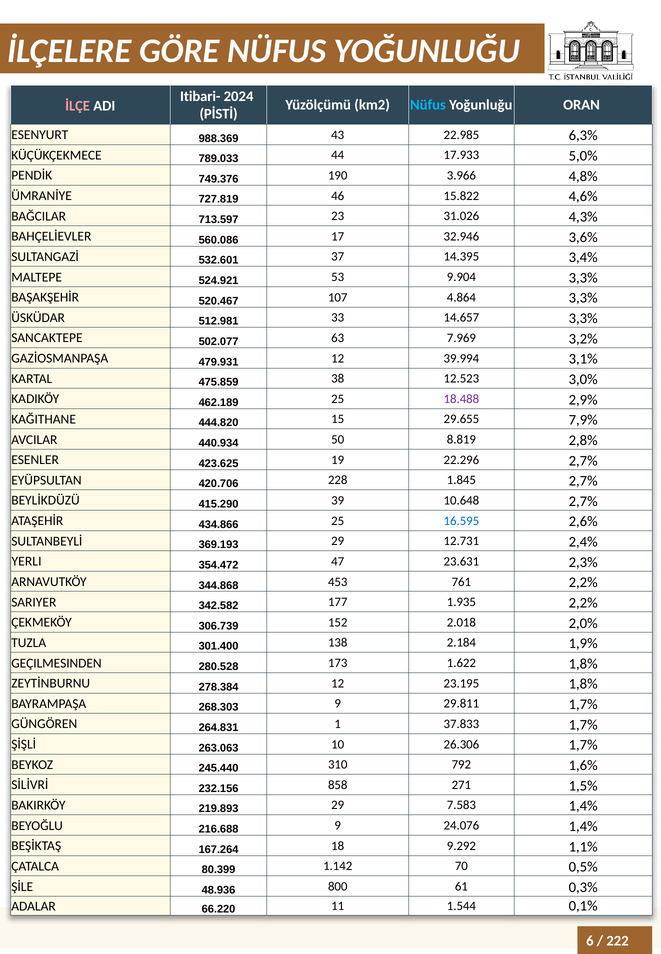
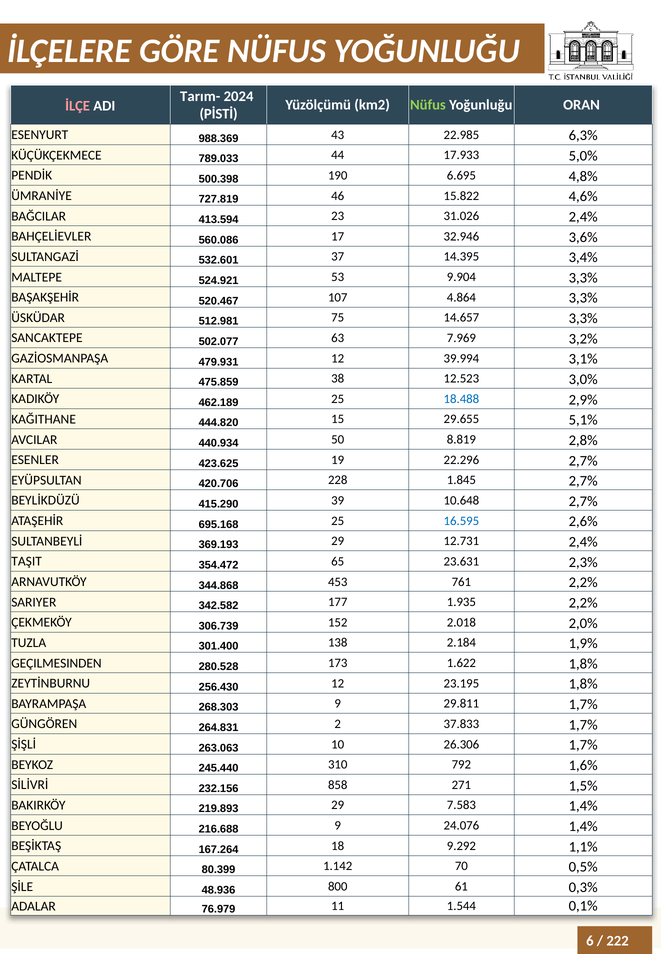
Itibari-: Itibari- -> Tarım- (200, 96)
Nüfus colour: light blue -> light green (428, 105)
749.376: 749.376 -> 500.398 (219, 179)
3.966: 3.966 -> 6.695 (461, 176)
713.597: 713.597 -> 413.594 (219, 220)
31.026 4,3%: 4,3% -> 2,4% (583, 217)
33: 33 -> 75 (338, 318)
18.488 colour: purple -> blue (461, 399)
7,9%: 7,9% -> 5,1% (583, 420)
434.866: 434.866 -> 695.168 (219, 525)
YERLI: YERLI -> TAŞIT (27, 562)
47: 47 -> 65 (338, 562)
278.384: 278.384 -> 256.430 (219, 688)
1: 1 -> 2 (338, 725)
66.220: 66.220 -> 76.979 (219, 910)
